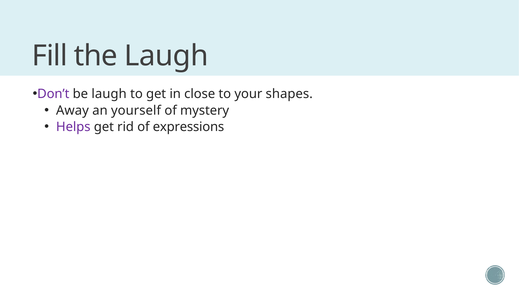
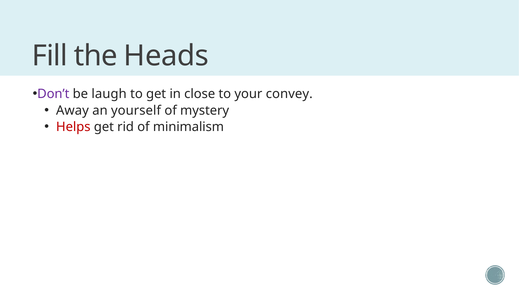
the Laugh: Laugh -> Heads (166, 56)
shapes: shapes -> convey (289, 94)
Helps colour: purple -> red (73, 127)
expressions: expressions -> minimalism (188, 127)
